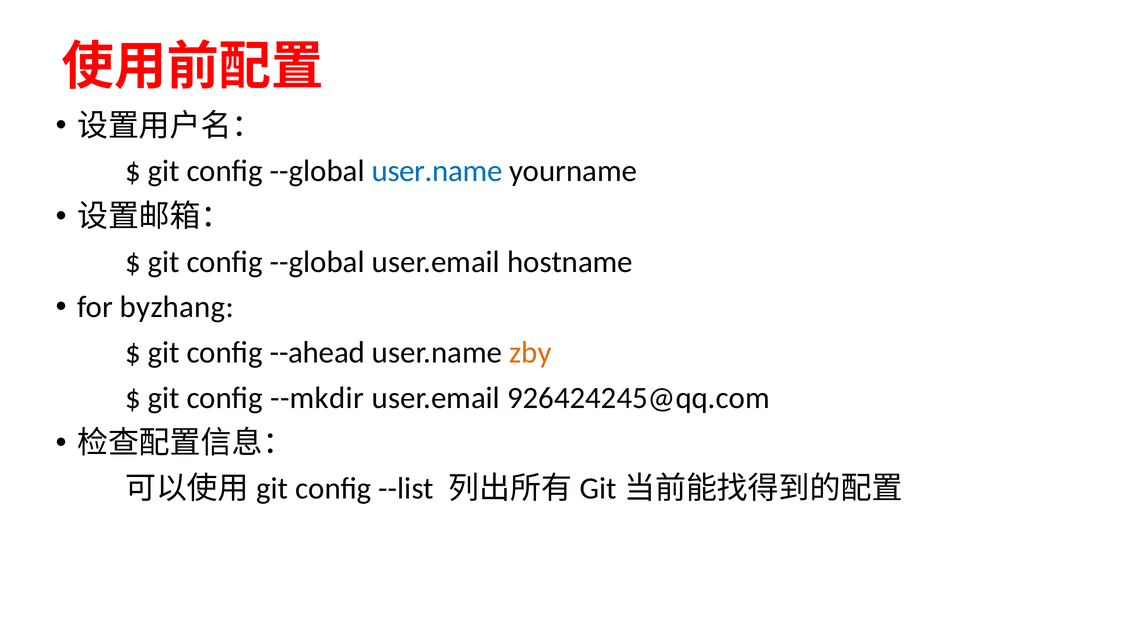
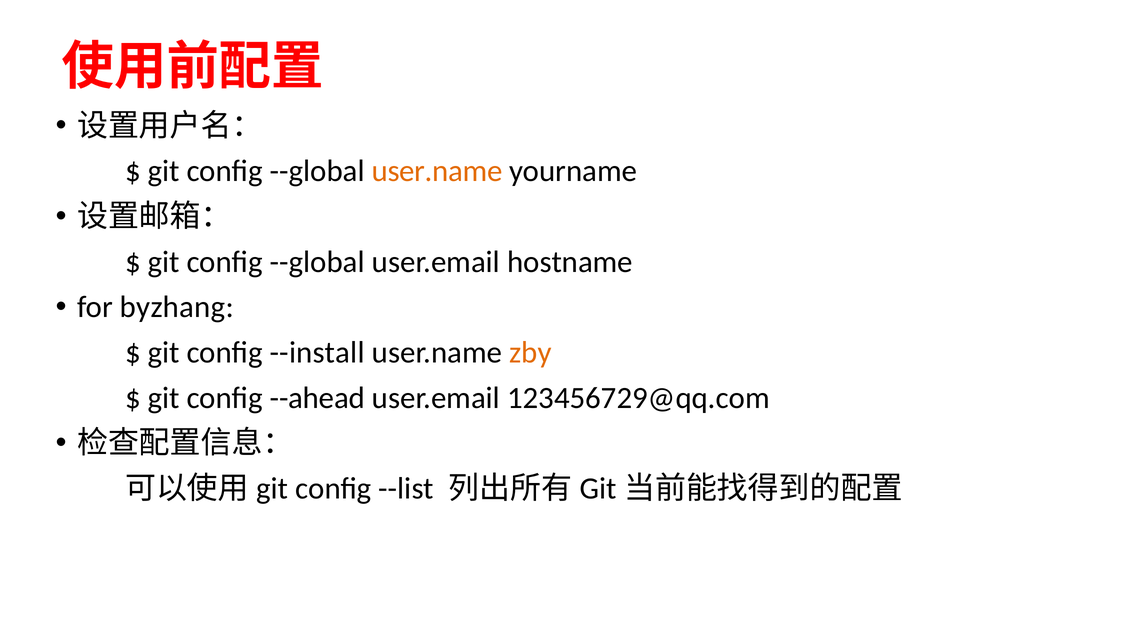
user.name colour: blue -> orange (437, 171)
--ahead: --ahead -> --install (317, 352)
--mkdir: --mkdir -> --ahead (317, 397)
926424245@qq.com: 926424245@qq.com -> 123456729@qq.com (638, 397)
